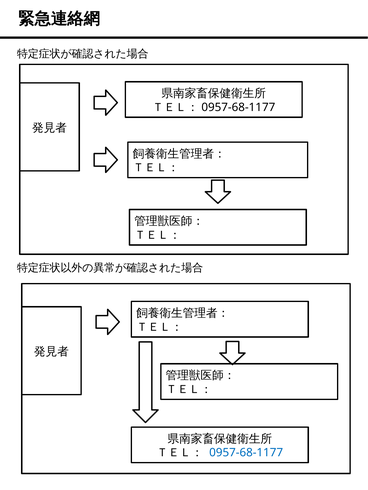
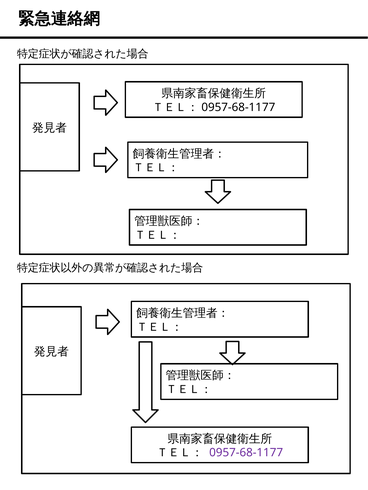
0957-68-1177 colour: blue -> purple (246, 453)
